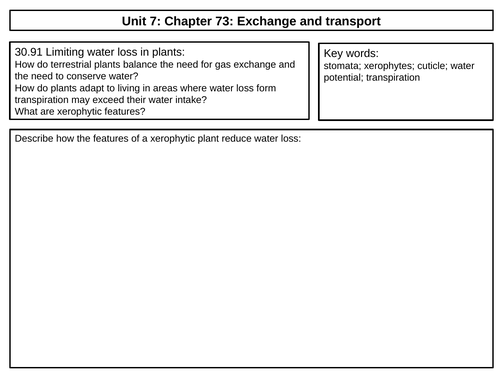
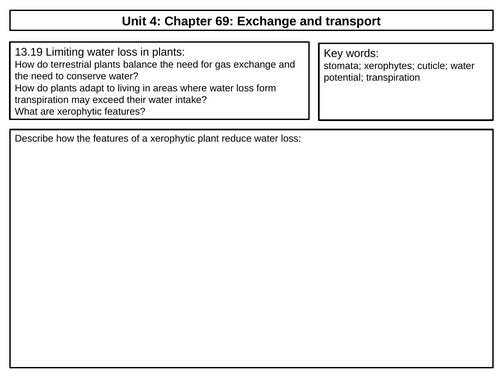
7: 7 -> 4 (155, 21)
73: 73 -> 69 (224, 21)
30.91: 30.91 -> 13.19 (29, 52)
